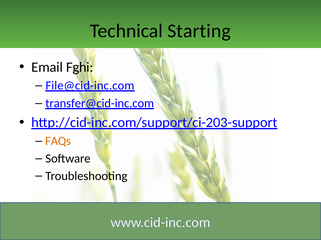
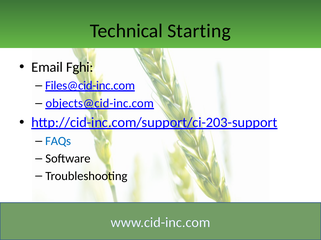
File@cid-inc.com: File@cid-inc.com -> Files@cid-inc.com (90, 86)
transfer@cid-inc.com: transfer@cid-inc.com -> objects@cid-inc.com (100, 104)
FAQs colour: orange -> blue (58, 142)
